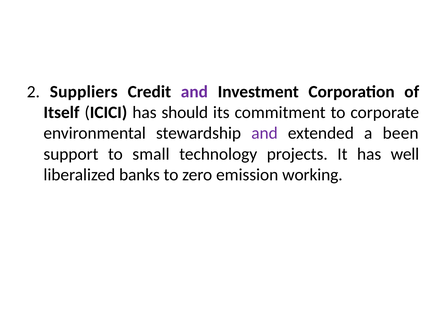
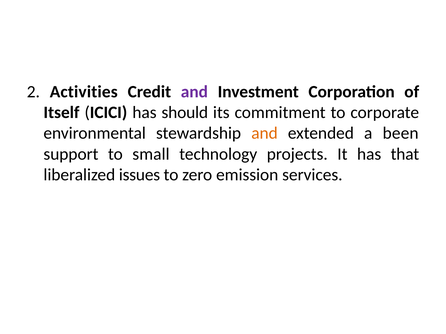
Suppliers: Suppliers -> Activities (84, 92)
and colour: purple -> orange (265, 133)
well: well -> that (405, 154)
banks: banks -> issues (139, 175)
working: working -> services (312, 175)
